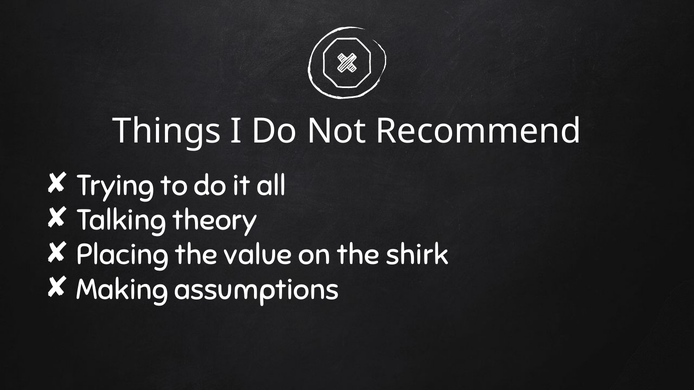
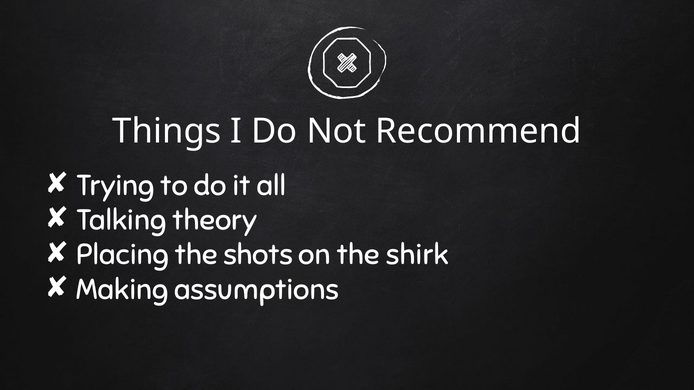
value: value -> shots (258, 255)
